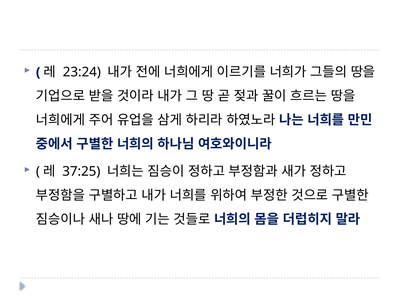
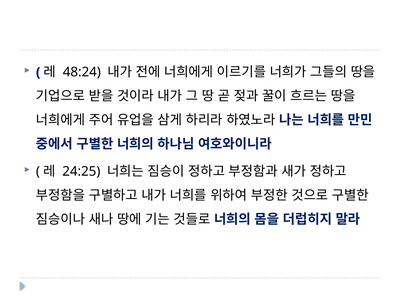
23:24: 23:24 -> 48:24 (82, 72)
37:25: 37:25 -> 24:25 (81, 172)
